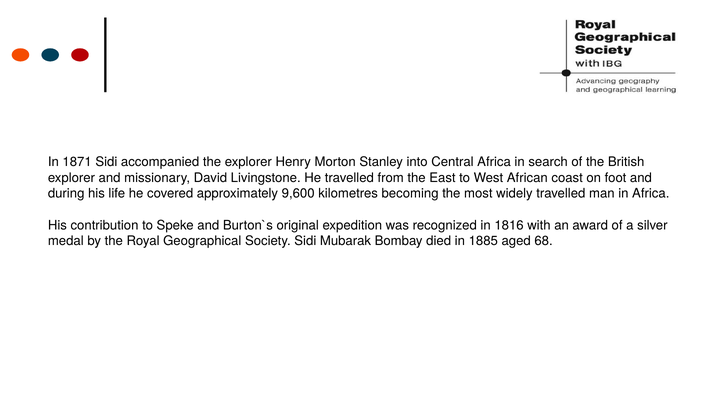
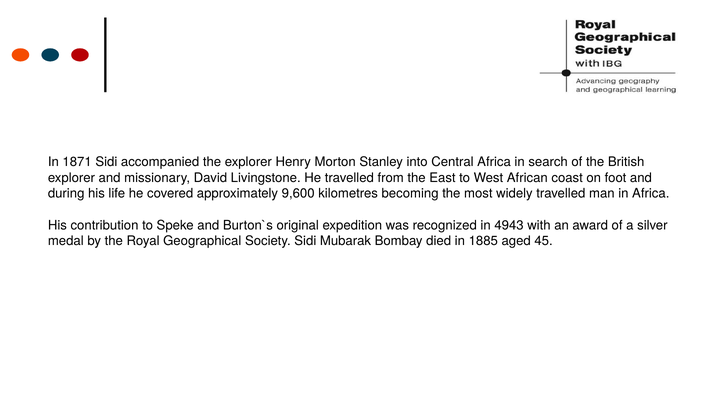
1816: 1816 -> 4943 (509, 225)
68: 68 -> 45 (544, 241)
